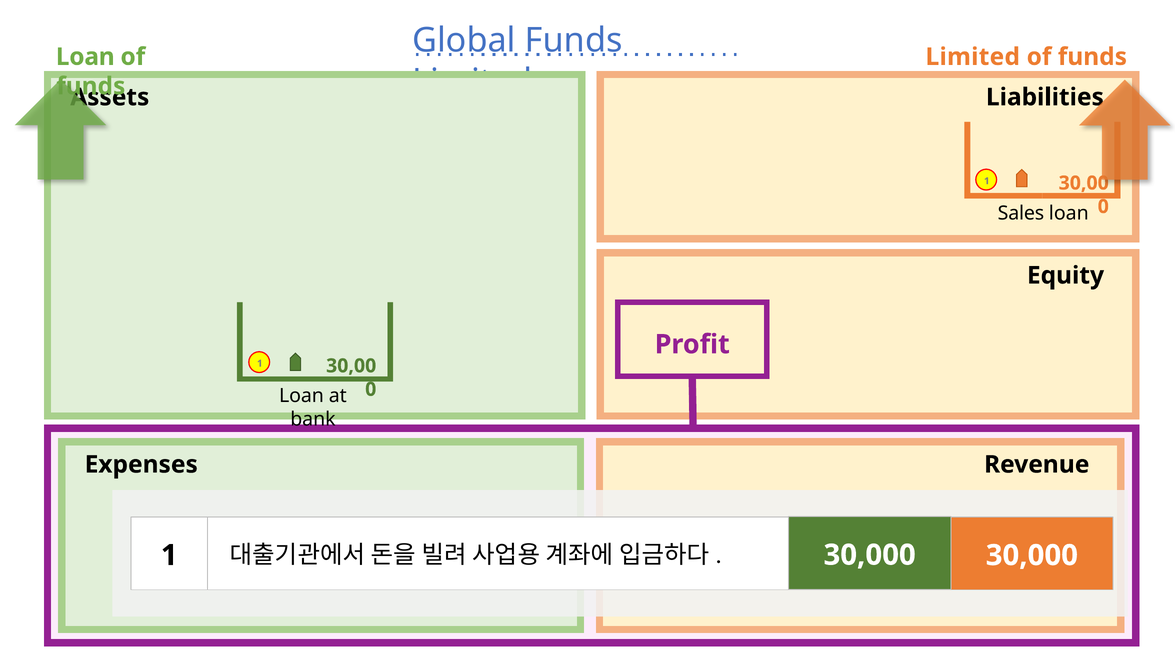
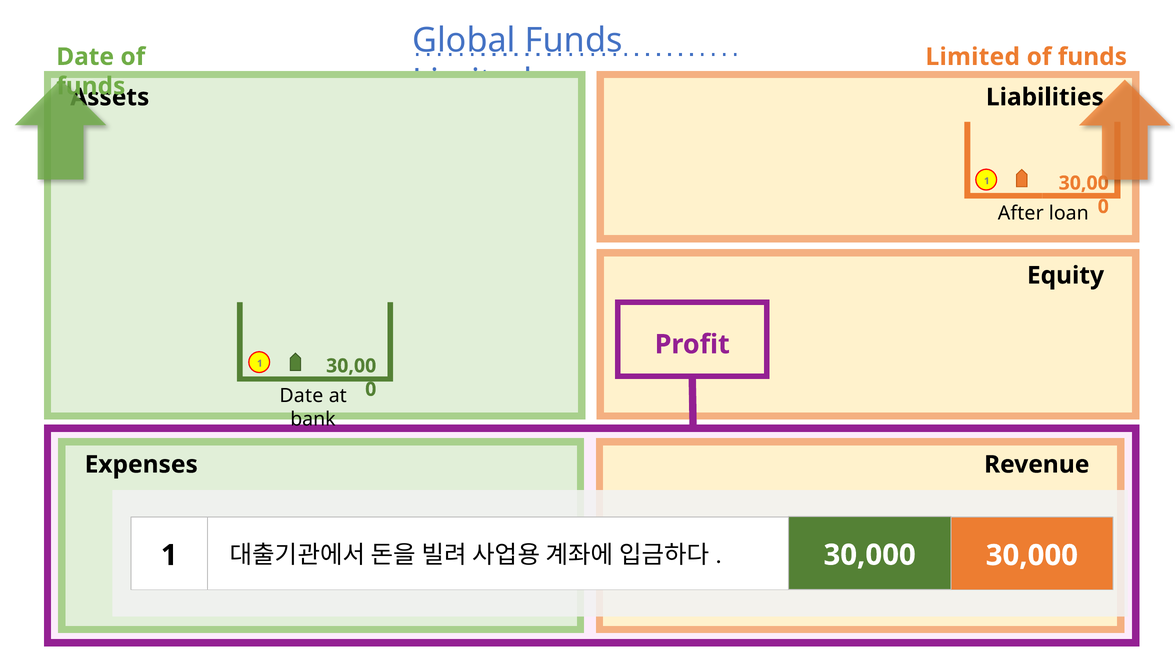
Loan: Loan -> Date (85, 57)
Sales: Sales -> After (1021, 213)
Loan: Loan -> Date (301, 396)
